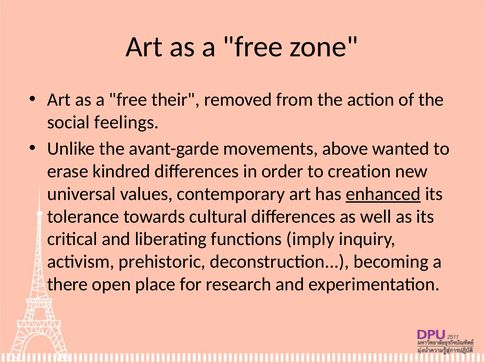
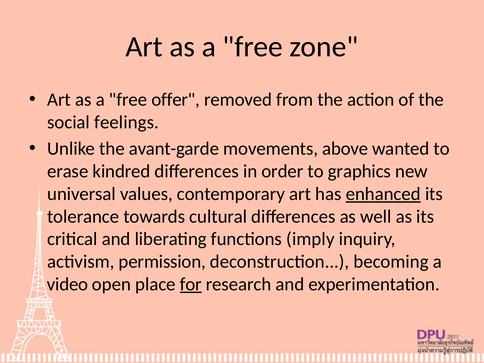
their: their -> offer (176, 100)
creation: creation -> graphics (359, 171)
prehistoric: prehistoric -> permission (162, 262)
there: there -> video (68, 284)
for underline: none -> present (191, 284)
